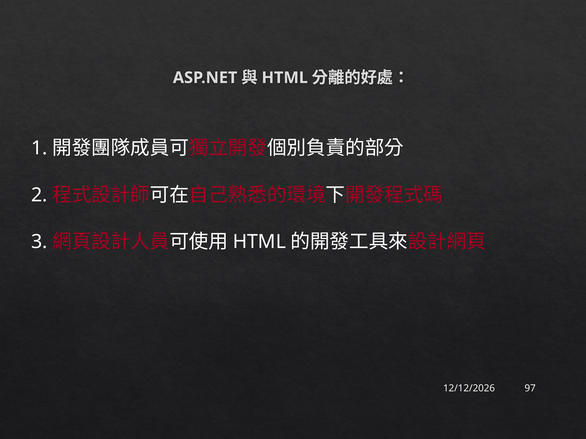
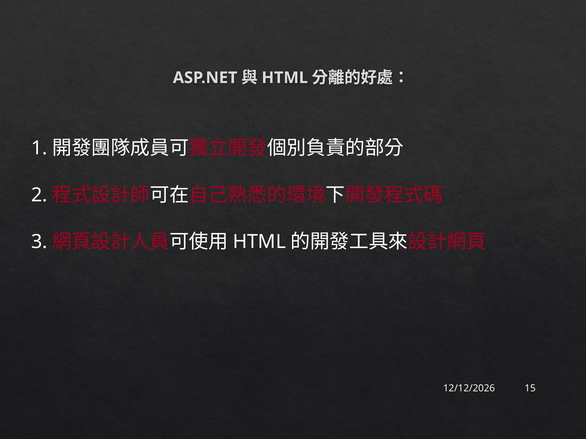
97: 97 -> 15 (530, 389)
